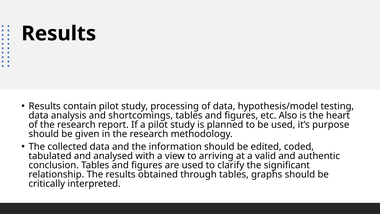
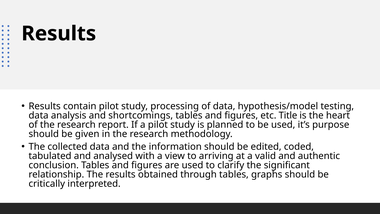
Also: Also -> Title (288, 115)
